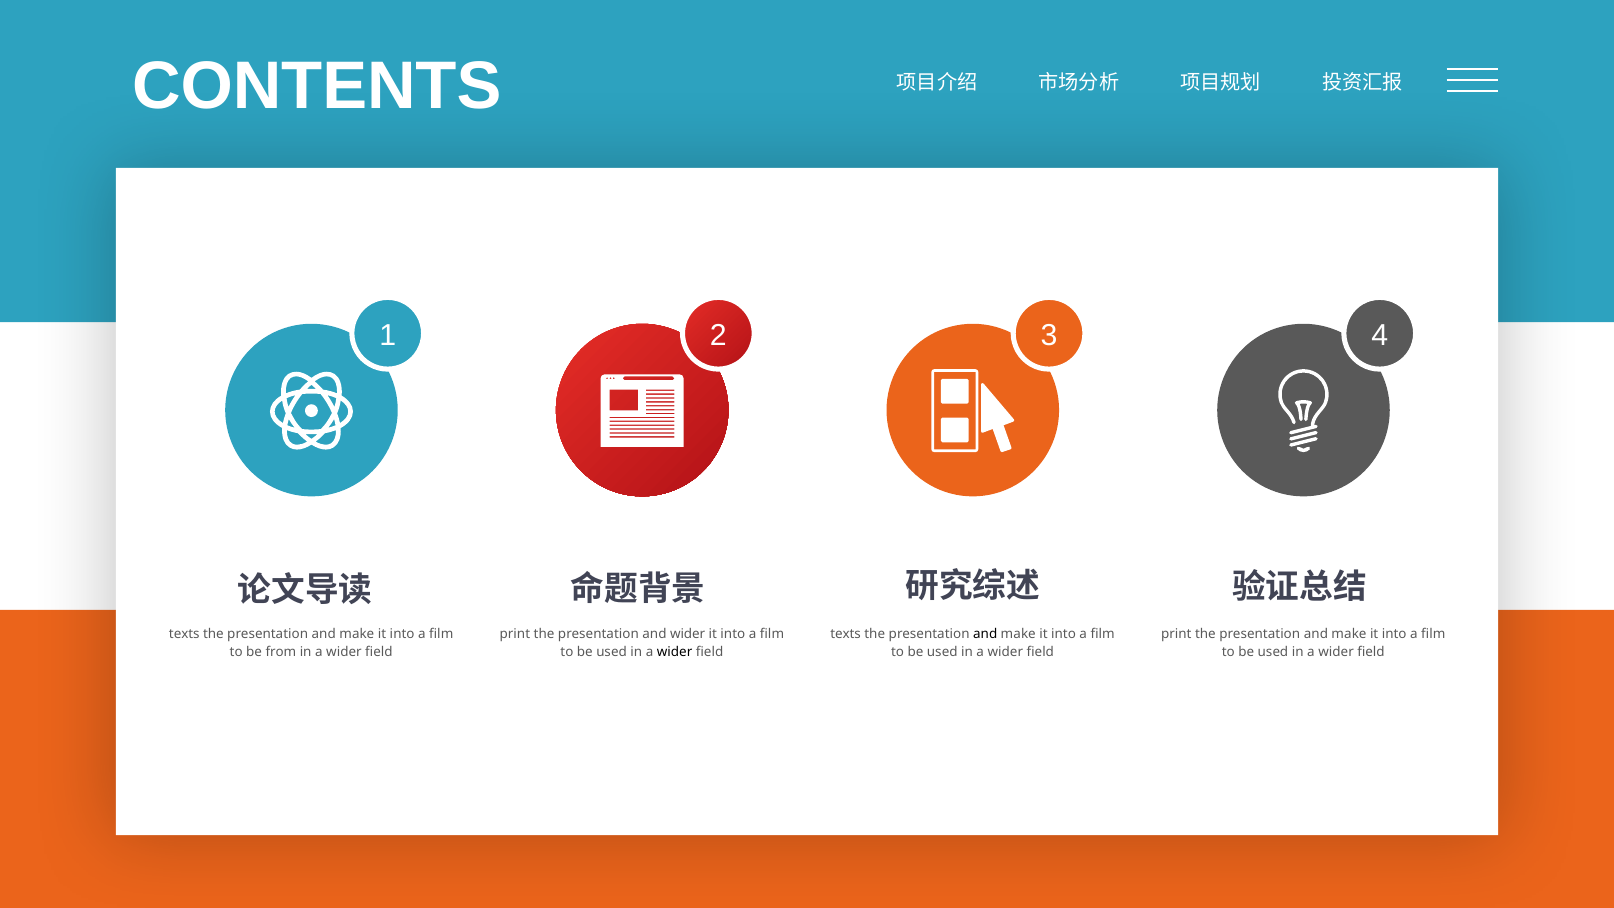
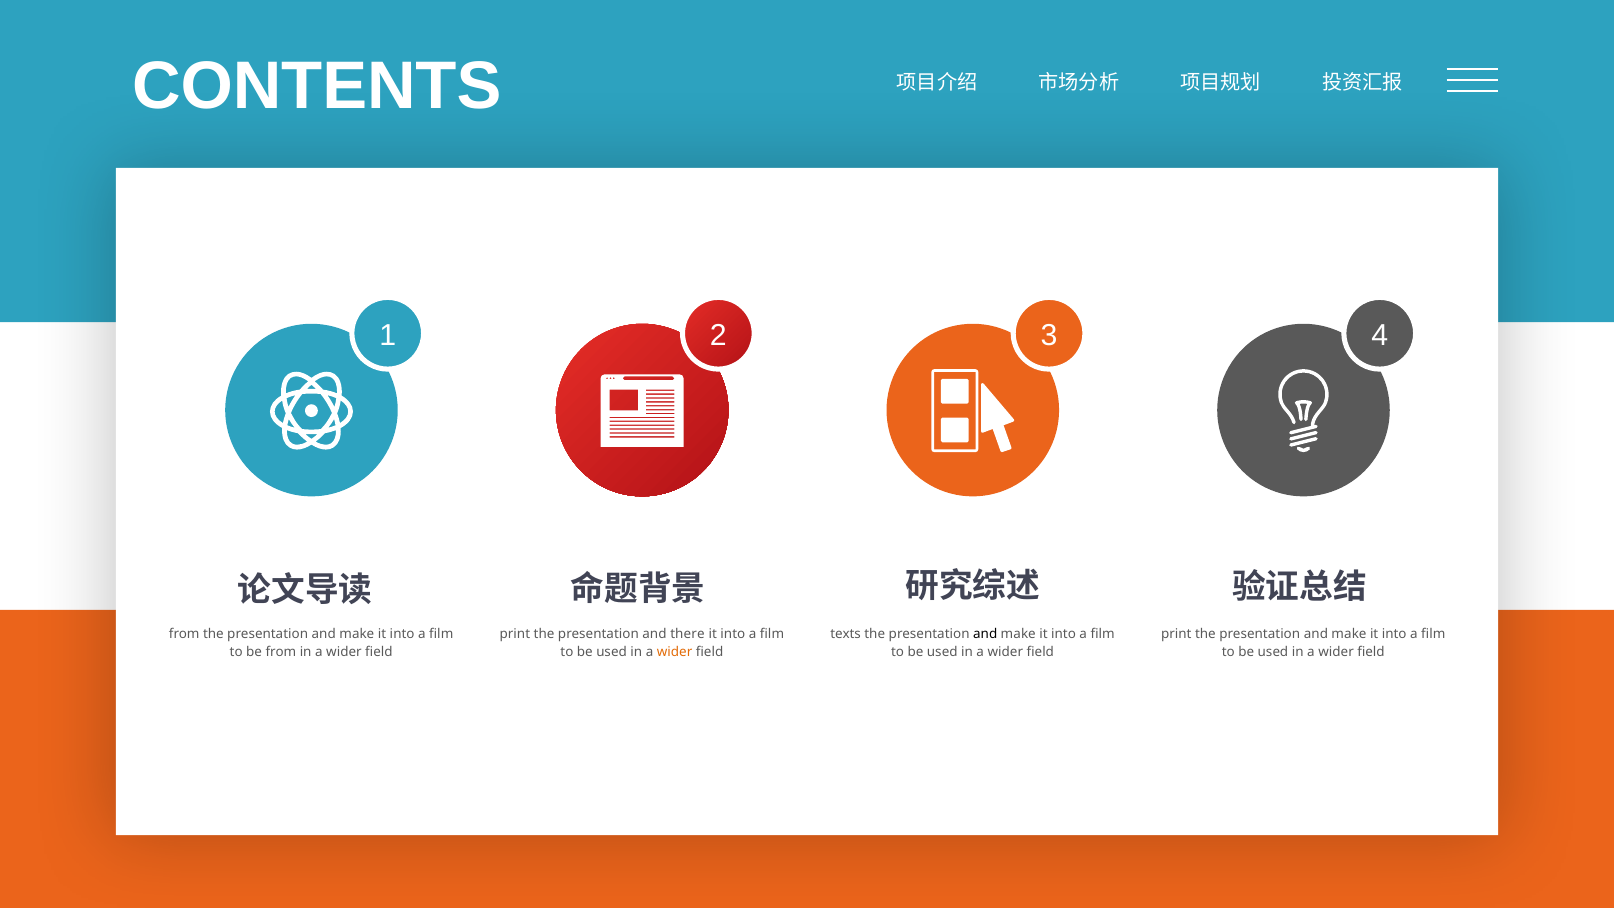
texts: texts -> from (184, 634)
and wider: wider -> there (687, 634)
wider colour: black -> orange (675, 652)
